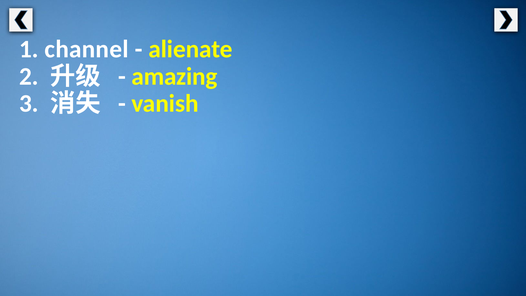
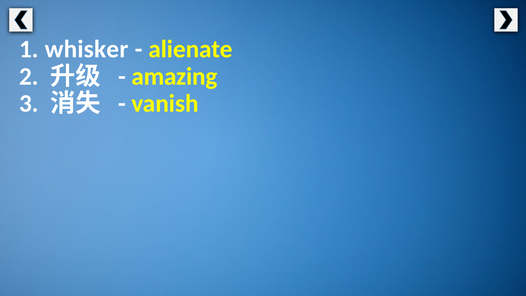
channel: channel -> whisker (87, 49)
